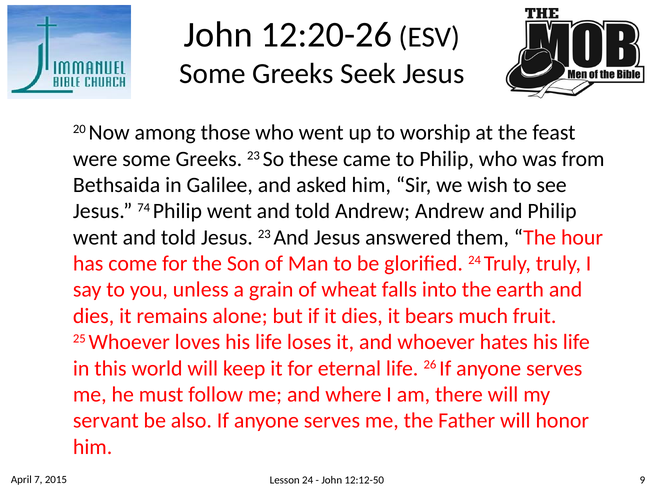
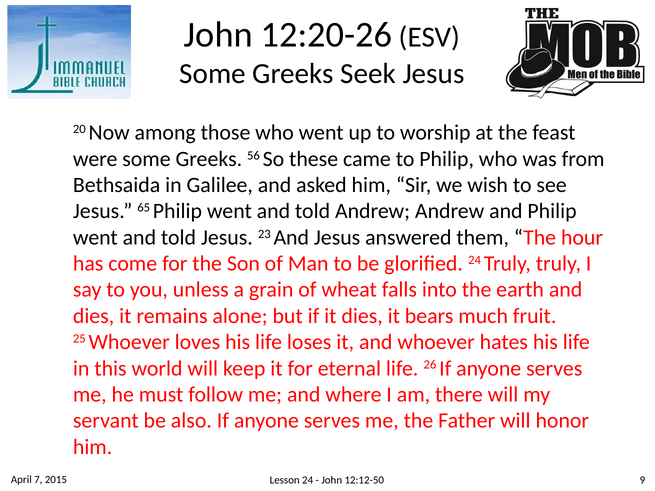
Greeks 23: 23 -> 56 (253, 155)
74: 74 -> 65 (144, 208)
